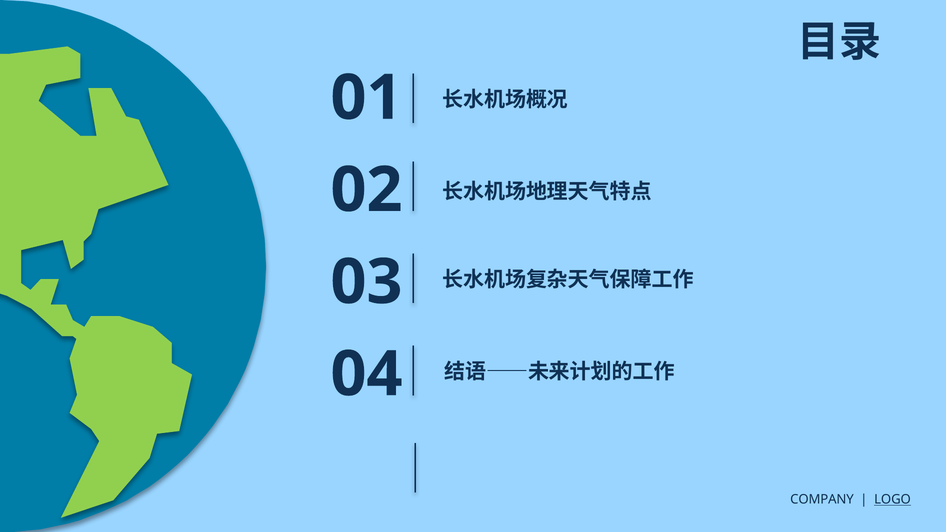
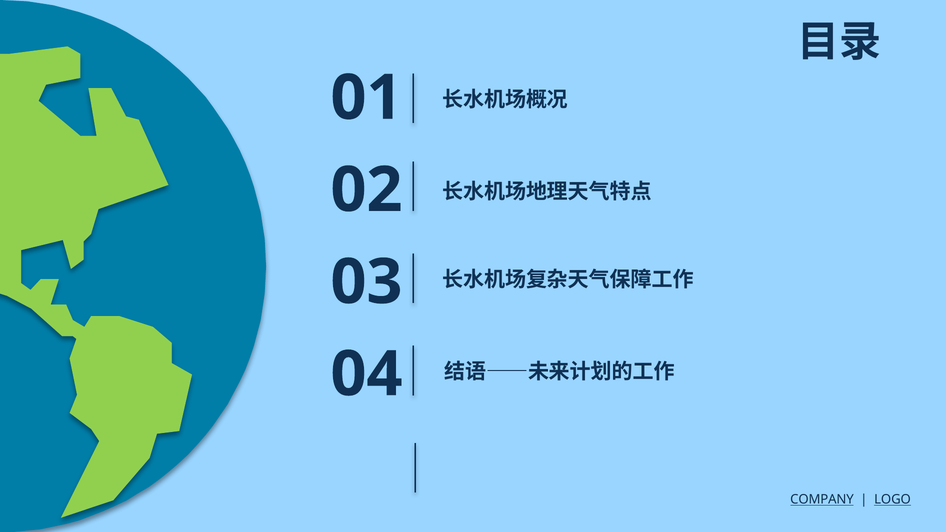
COMPANY underline: none -> present (822, 500)
